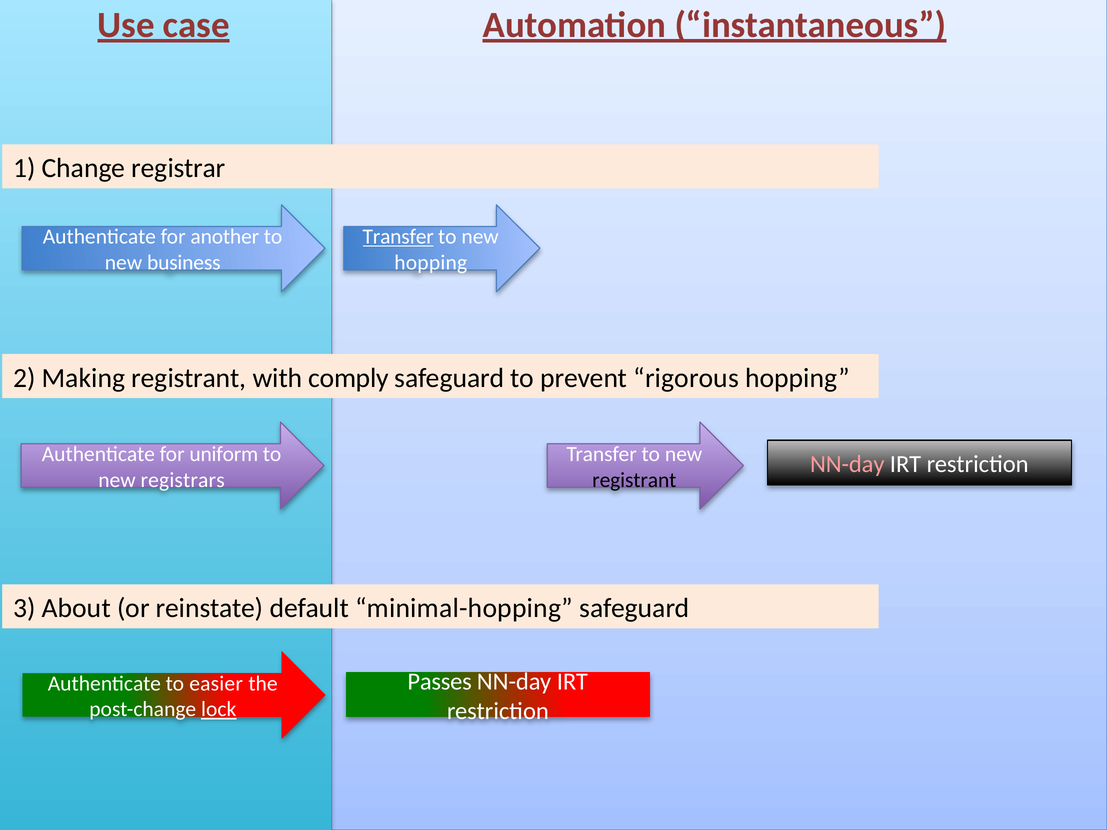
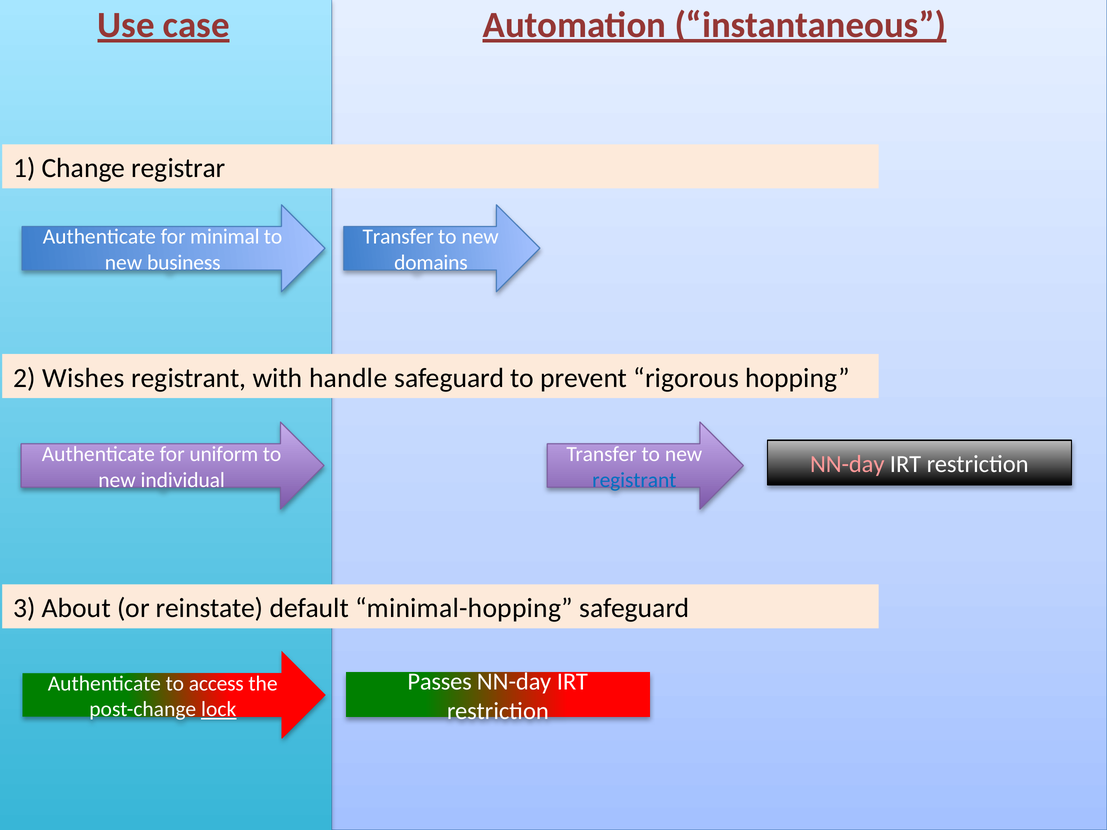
another: another -> minimal (225, 237)
Transfer underline: present -> none (398, 237)
hopping: hopping -> domains (431, 263)
Making: Making -> Wishes (83, 378)
comply: comply -> handle (348, 378)
registrars: registrars -> individual (183, 480)
registrant colour: black -> blue (634, 480)
easier: easier -> access (216, 684)
